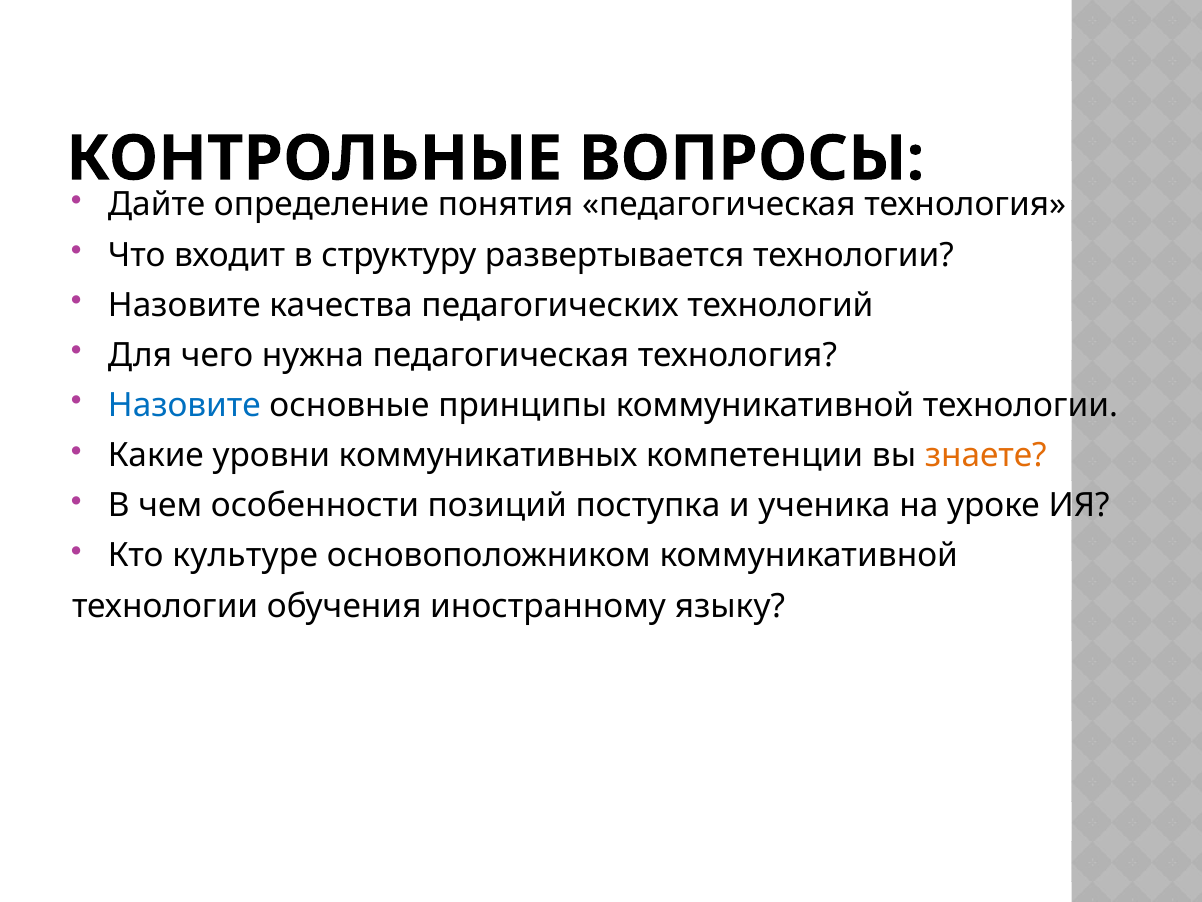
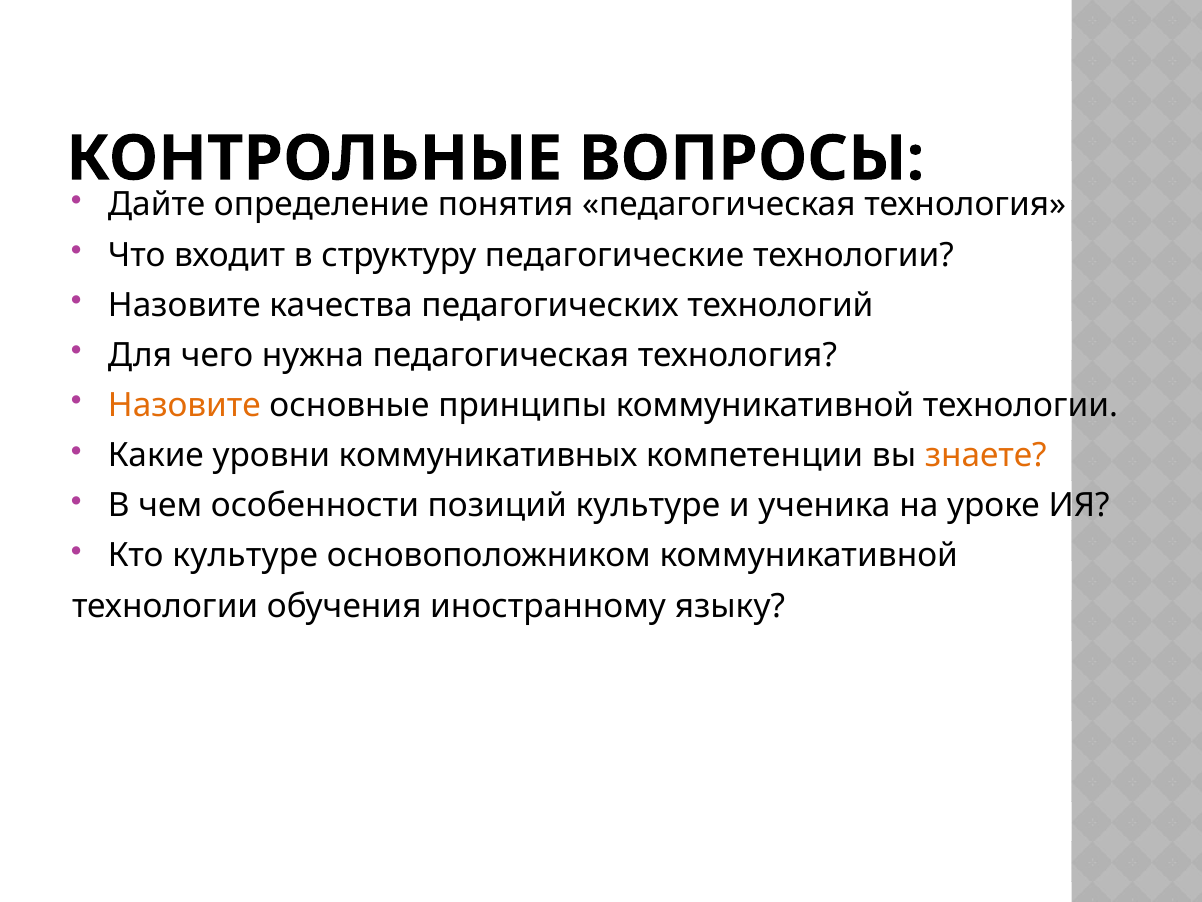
развертывается: развертывается -> педагогические (615, 255)
Назовите colour: blue -> orange (184, 405)
позиций поступка: поступка -> культуре (648, 505)
